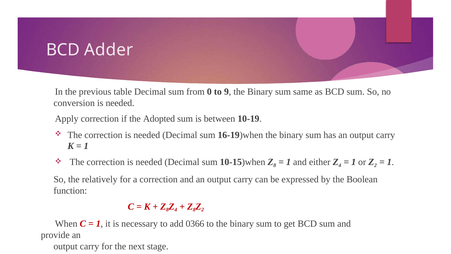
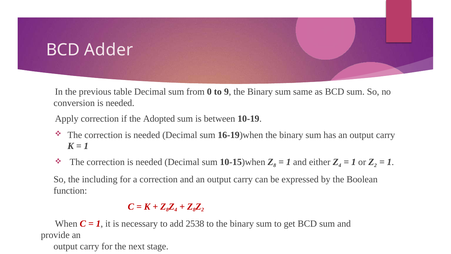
relatively: relatively -> including (100, 179)
0366: 0366 -> 2538 (195, 223)
